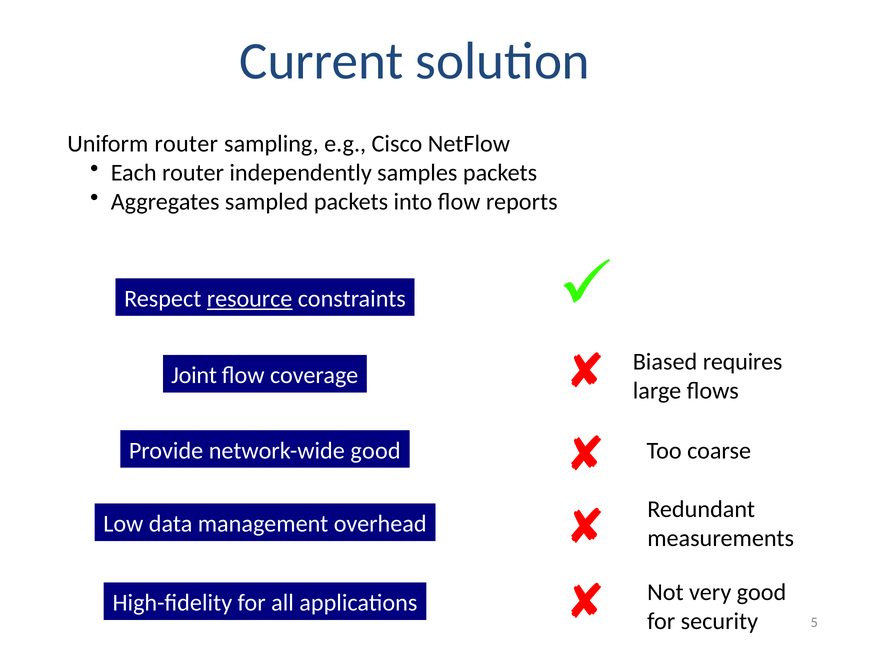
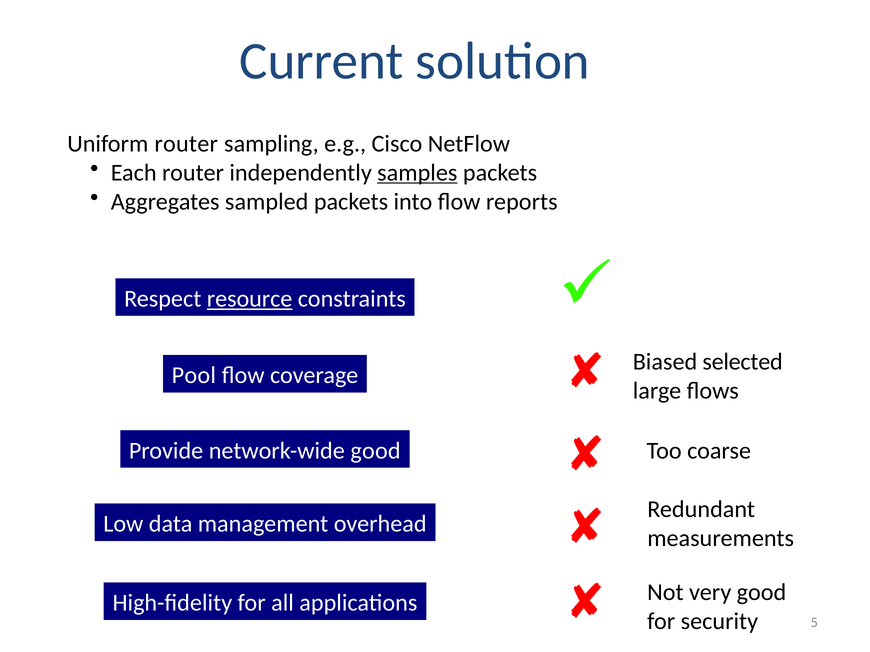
samples underline: none -> present (417, 173)
requires: requires -> selected (743, 362)
Joint: Joint -> Pool (194, 376)
